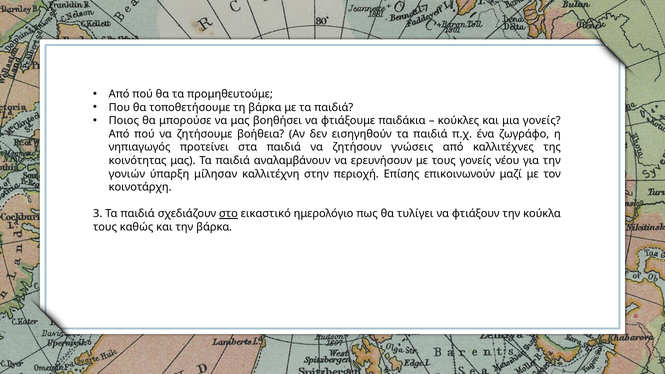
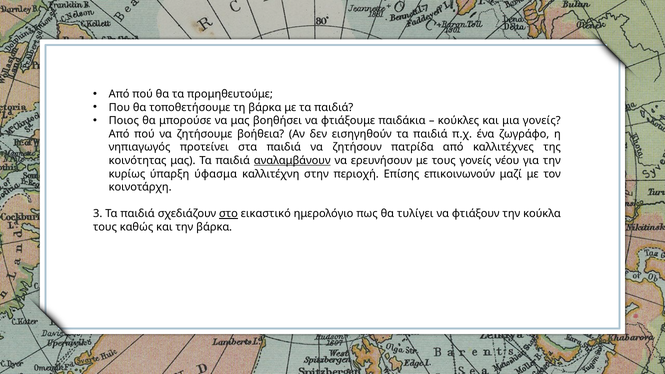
γνώσεις: γνώσεις -> πατρίδα (412, 147)
αναλαμβάνουν underline: none -> present (292, 161)
γονιών: γονιών -> κυρίως (127, 174)
μίλησαν: μίλησαν -> ύφασμα (216, 174)
